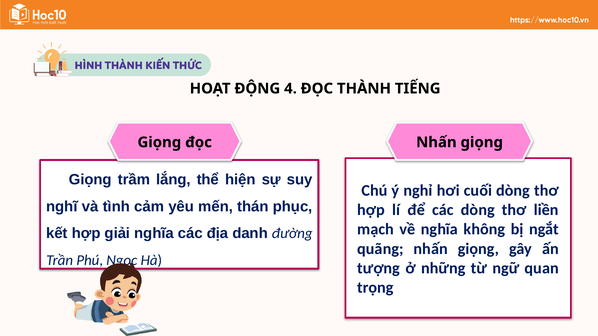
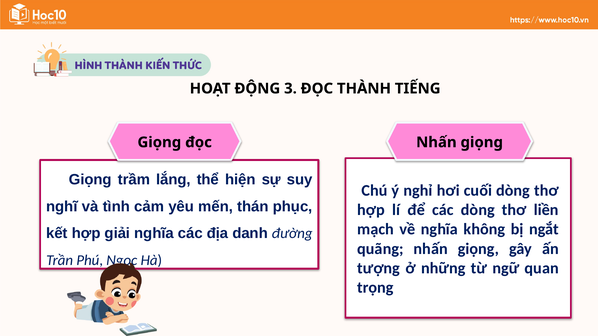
4: 4 -> 3 (290, 89)
